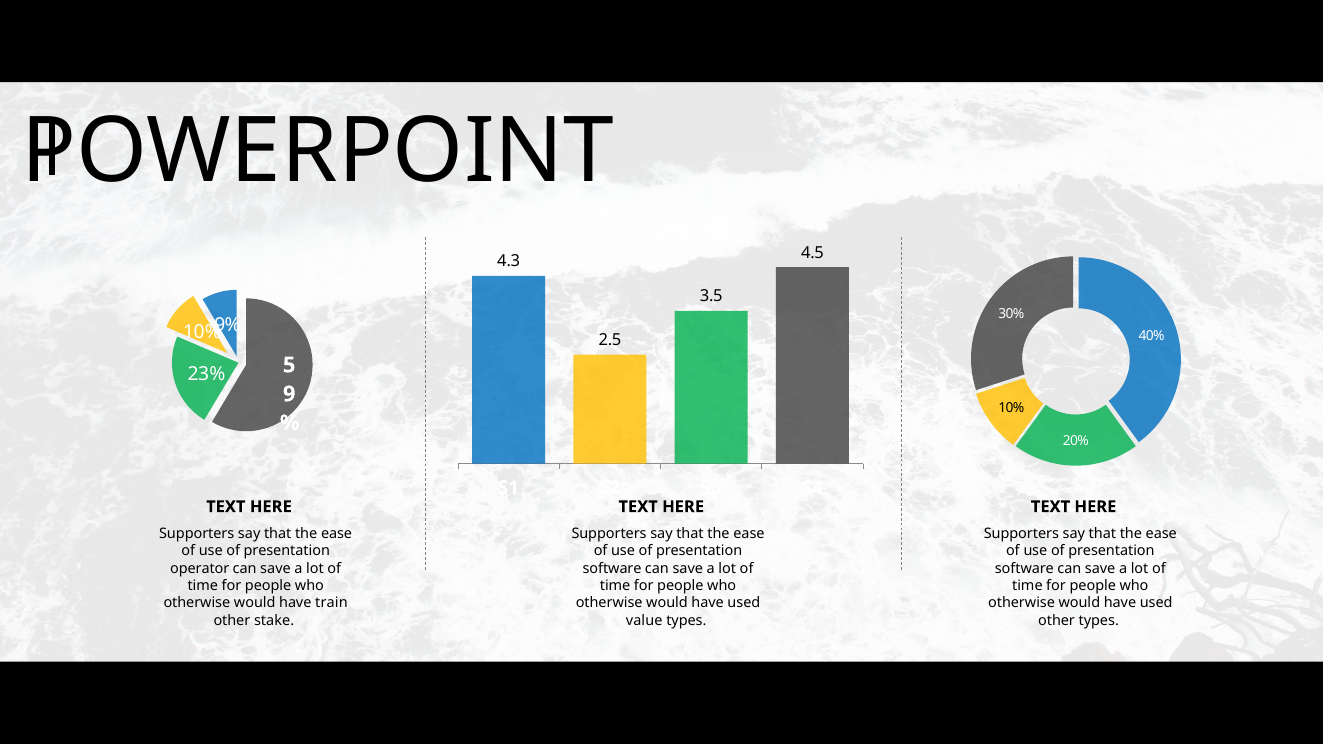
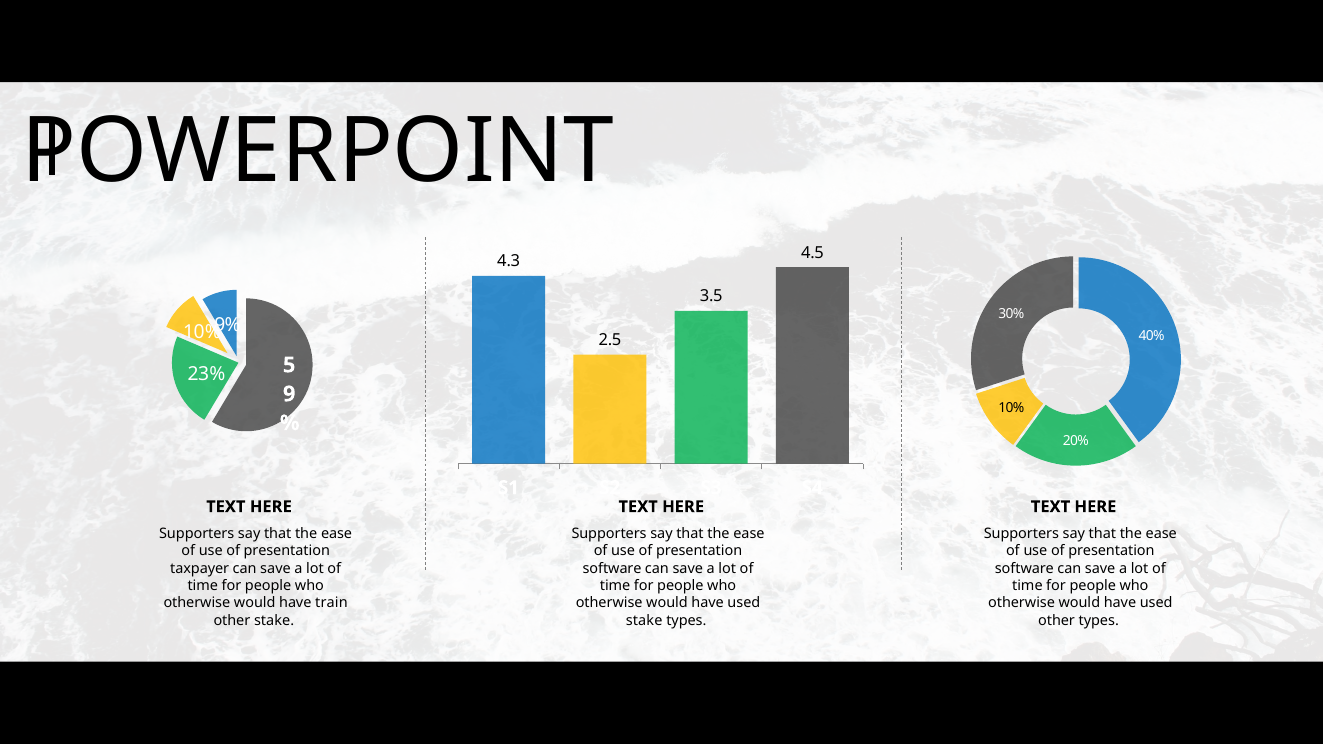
operator: operator -> taxpayer (200, 569)
value: value -> stake (644, 621)
